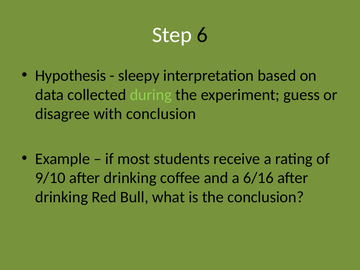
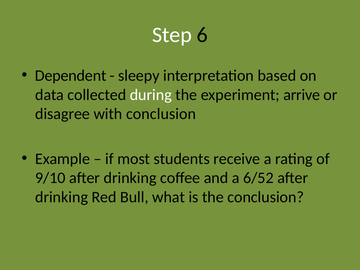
Hypothesis: Hypothesis -> Dependent (71, 76)
during colour: light green -> white (151, 95)
guess: guess -> arrive (302, 95)
6/16: 6/16 -> 6/52 (258, 178)
